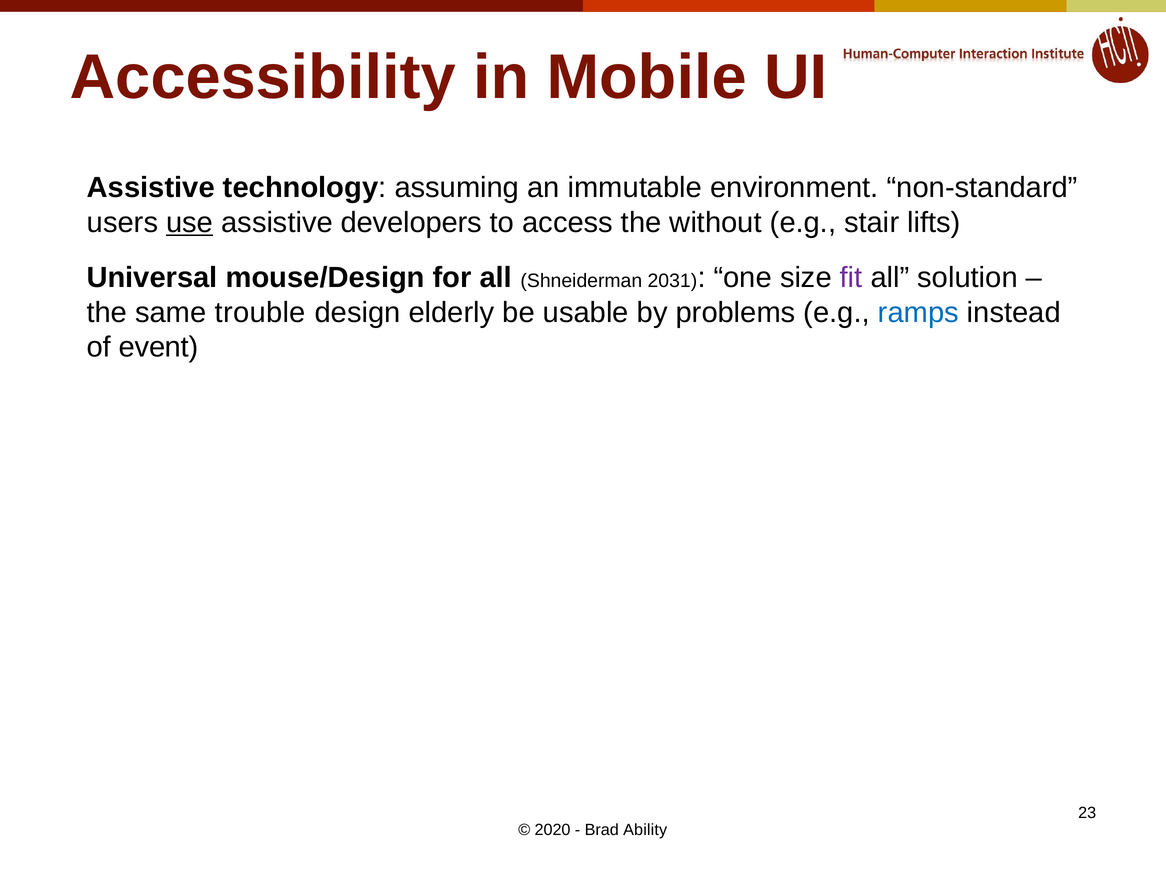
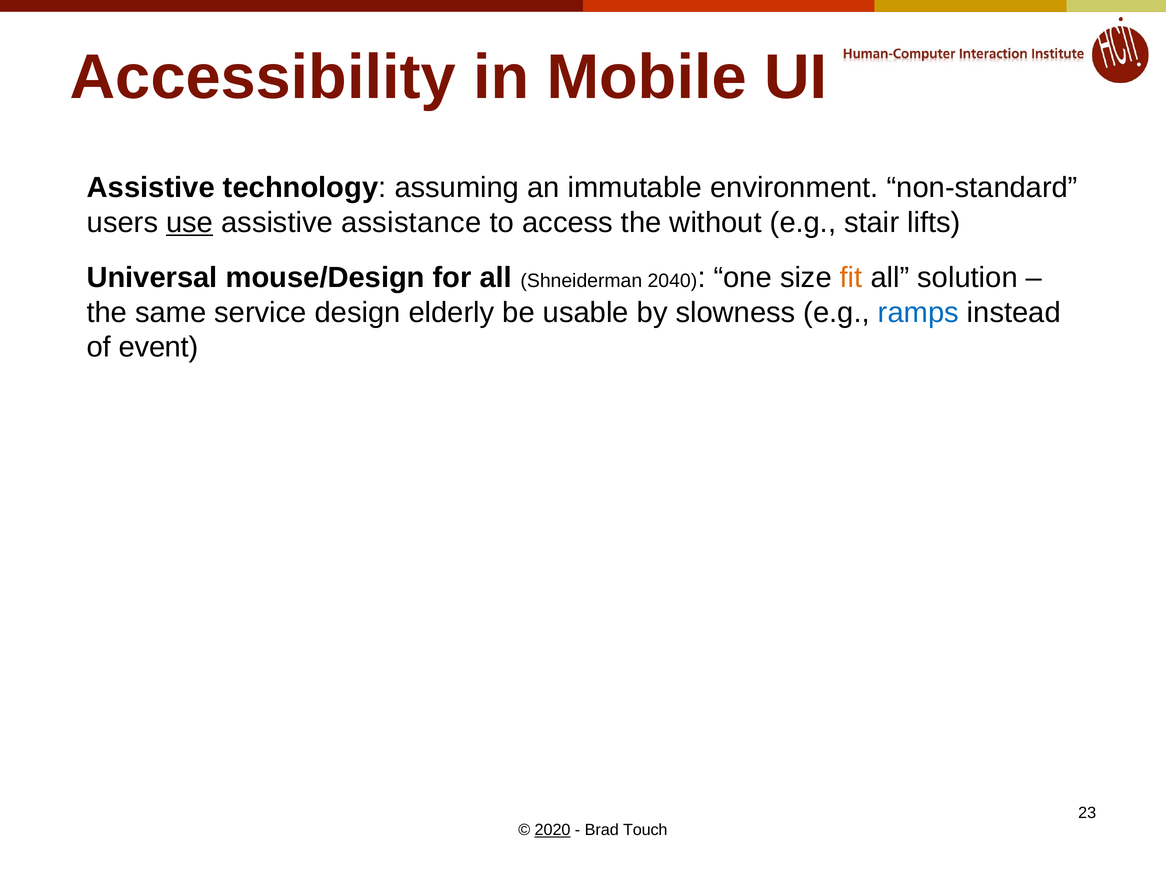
developers: developers -> assistance (411, 223)
2031: 2031 -> 2040 (672, 281)
fit colour: purple -> orange (851, 278)
trouble: trouble -> service (260, 313)
problems: problems -> slowness (736, 313)
2020 underline: none -> present (553, 830)
Ability: Ability -> Touch (645, 830)
